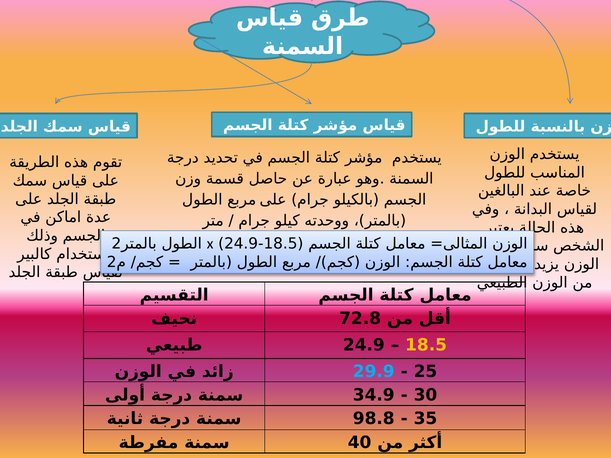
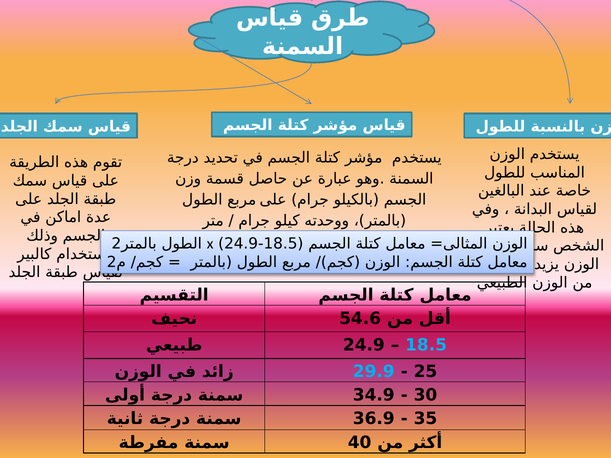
72.8: 72.8 -> 54.6 (360, 319)
18.5 colour: yellow -> light blue (426, 345)
98.8: 98.8 -> 36.9 (374, 419)
